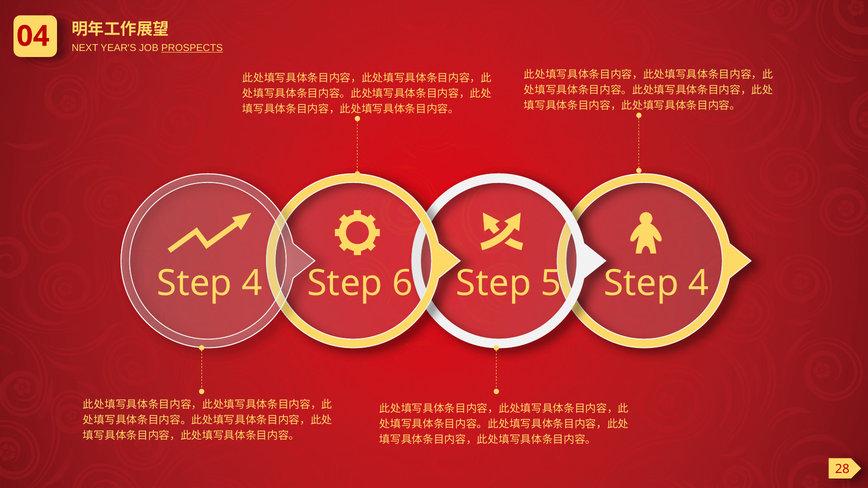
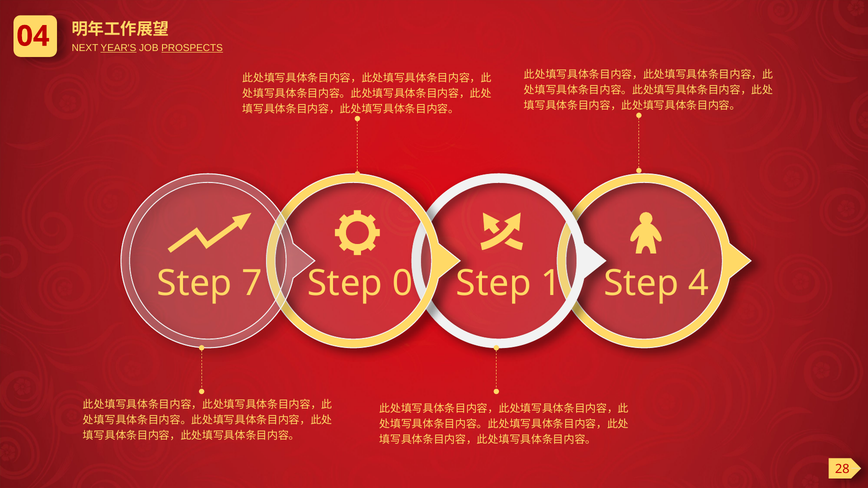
YEAR'S underline: none -> present (118, 48)
4: 4 -> 7 (252, 283)
6: 6 -> 0 (402, 283)
5: 5 -> 1 (551, 283)
